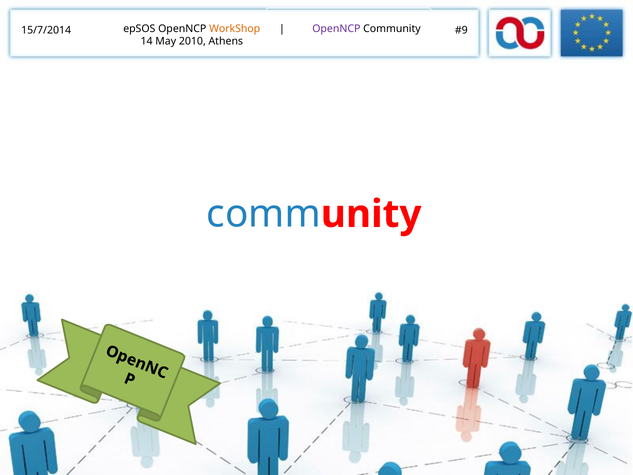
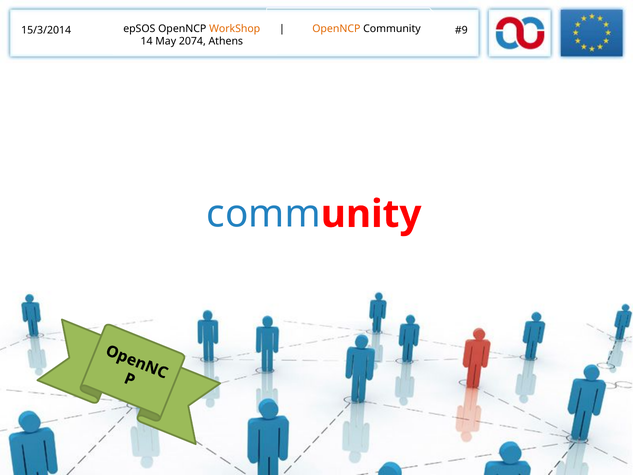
OpenNCP colour: purple -> orange (336, 29)
15/7/2014: 15/7/2014 -> 15/3/2014 (46, 30)
2010: 2010 -> 2074 (192, 41)
